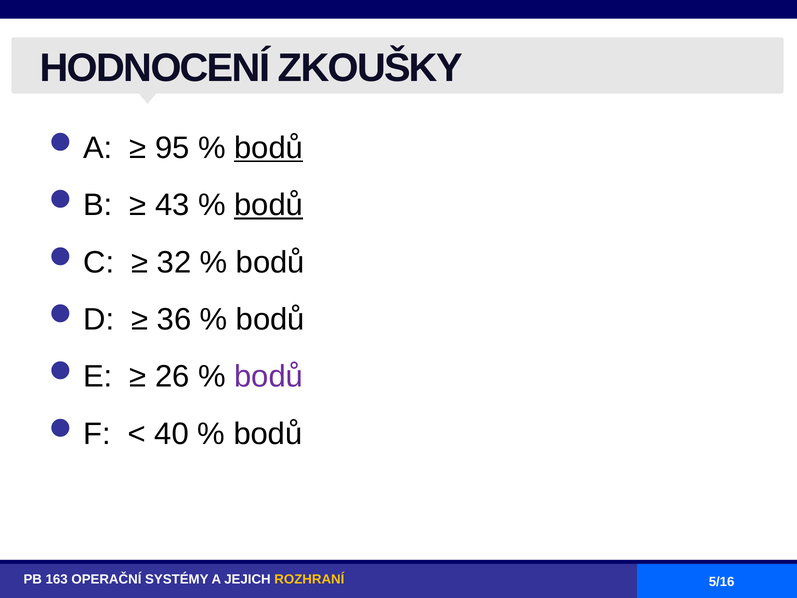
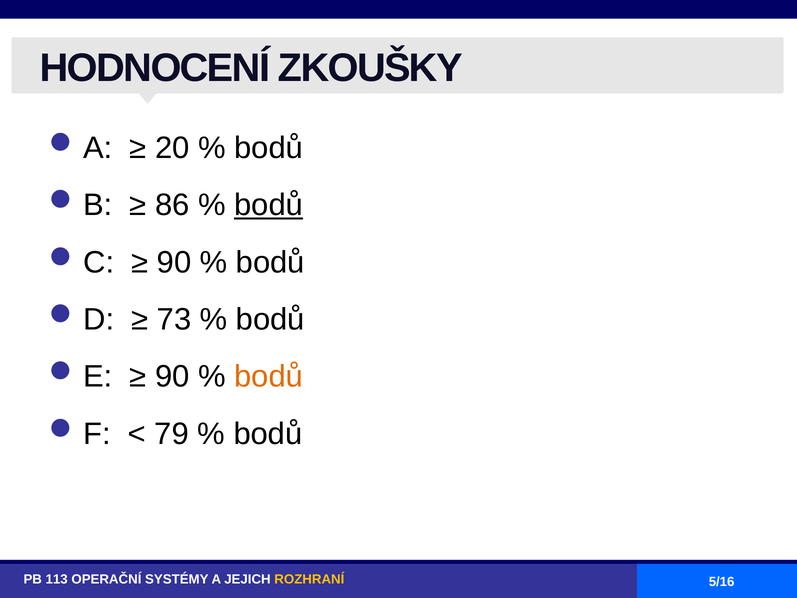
95: 95 -> 20 (172, 148)
bodů underline: present -> none (269, 148)
43: 43 -> 86 (172, 205)
32: 32 -> 90 (174, 262)
36: 36 -> 73 (174, 319)
26: 26 -> 90 (172, 376)
bodů colour: purple -> orange (269, 376)
40: 40 -> 79 (172, 434)
163: 163 -> 113 (57, 579)
